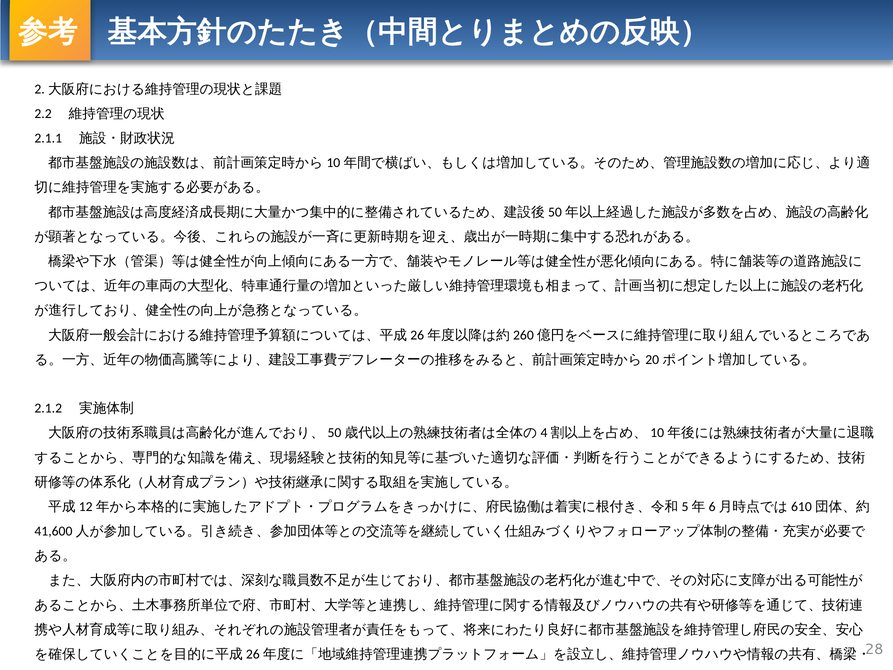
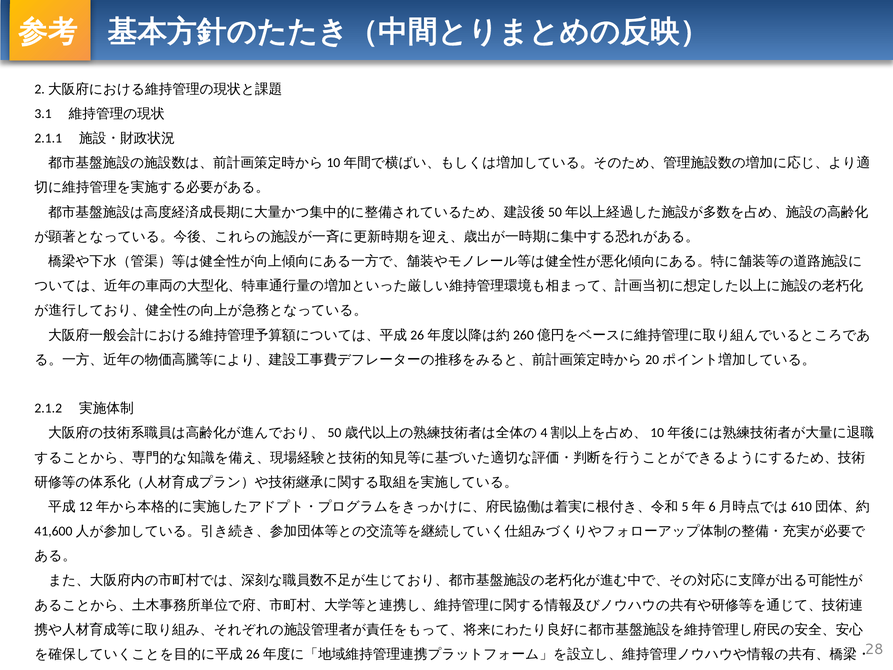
2.2: 2.2 -> 3.1 (43, 114)
